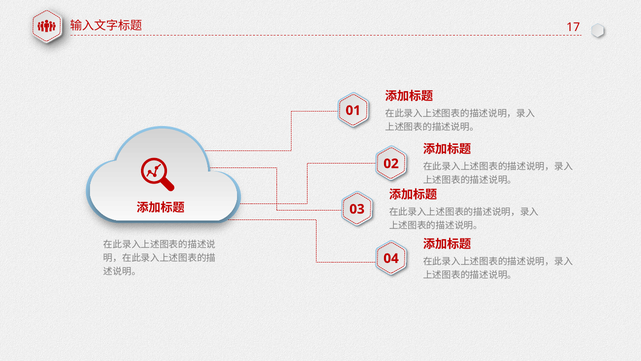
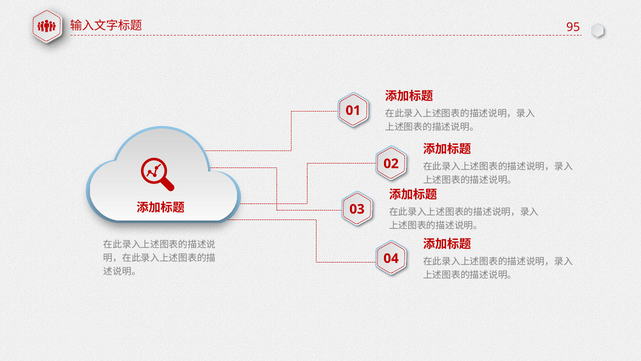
17: 17 -> 95 (573, 27)
